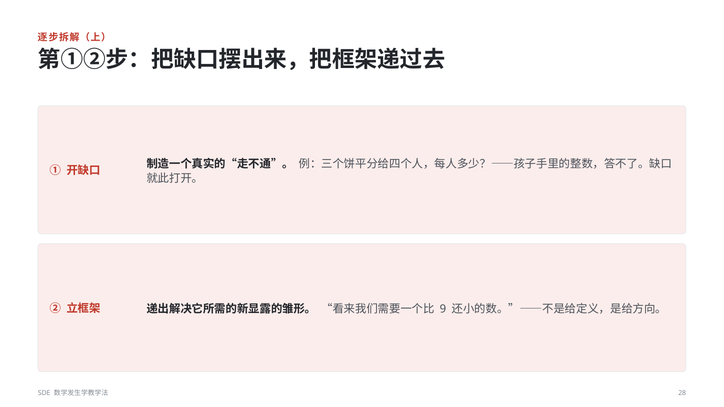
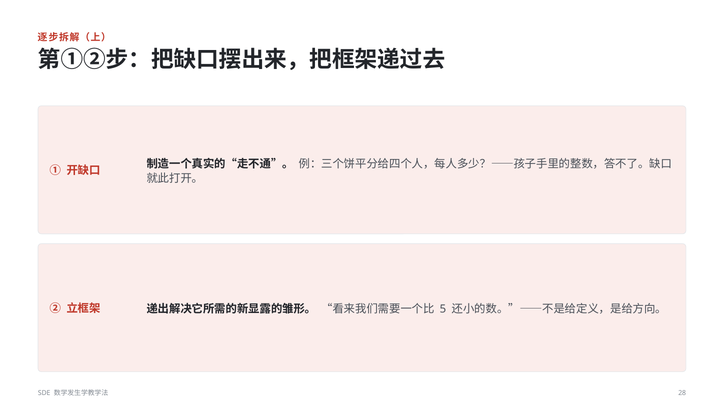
9: 9 -> 5 (443, 309)
